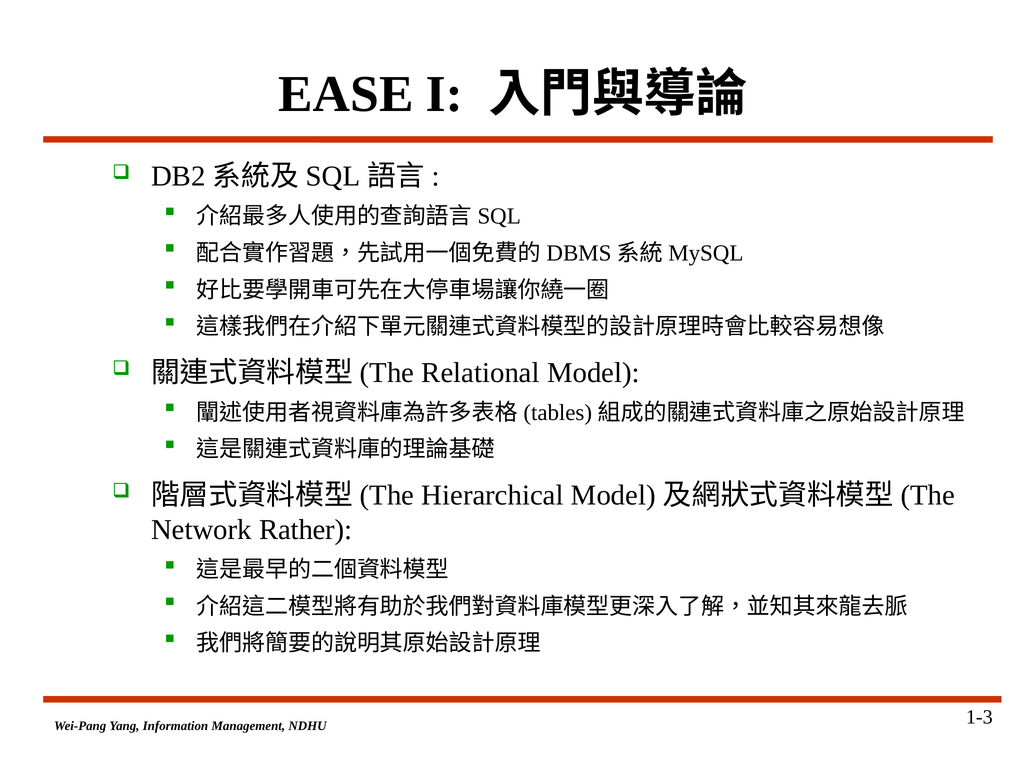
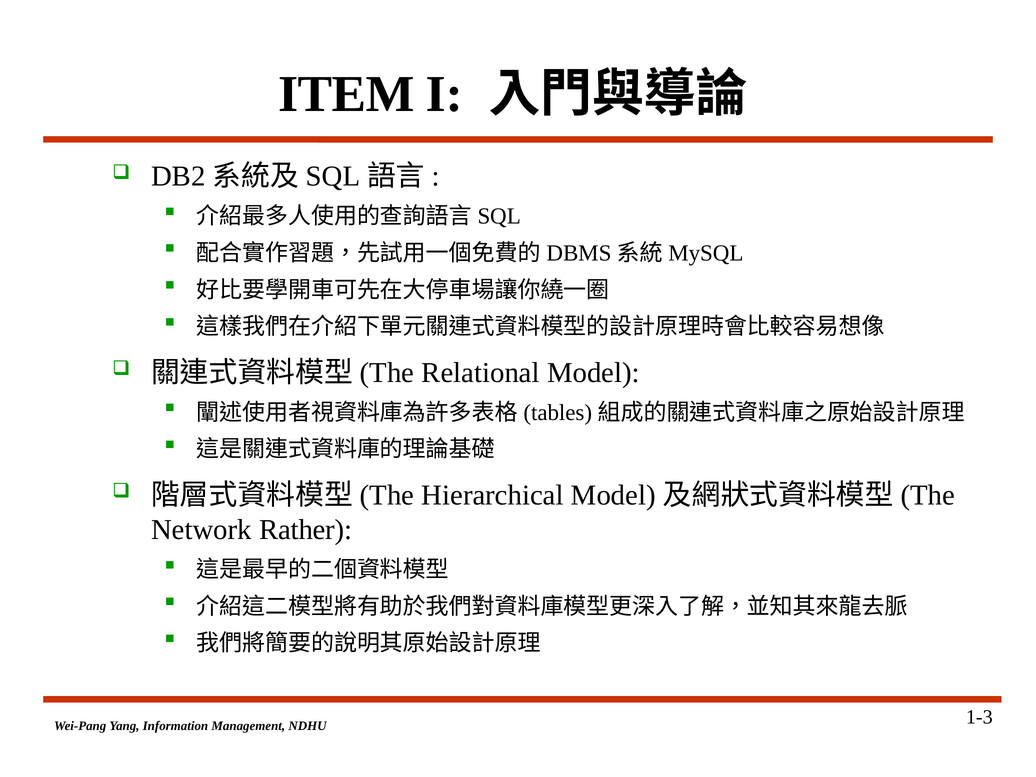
EASE: EASE -> ITEM (346, 94)
